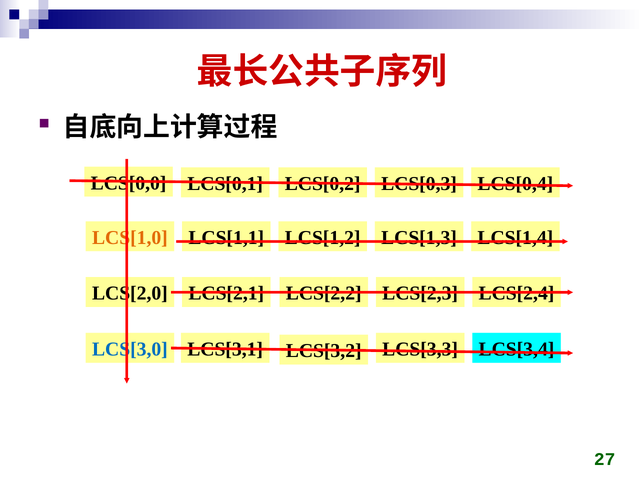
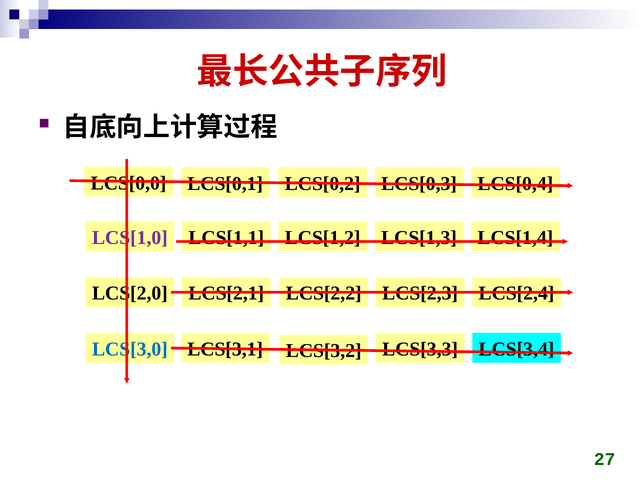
LCS[1,0 colour: orange -> purple (130, 238)
